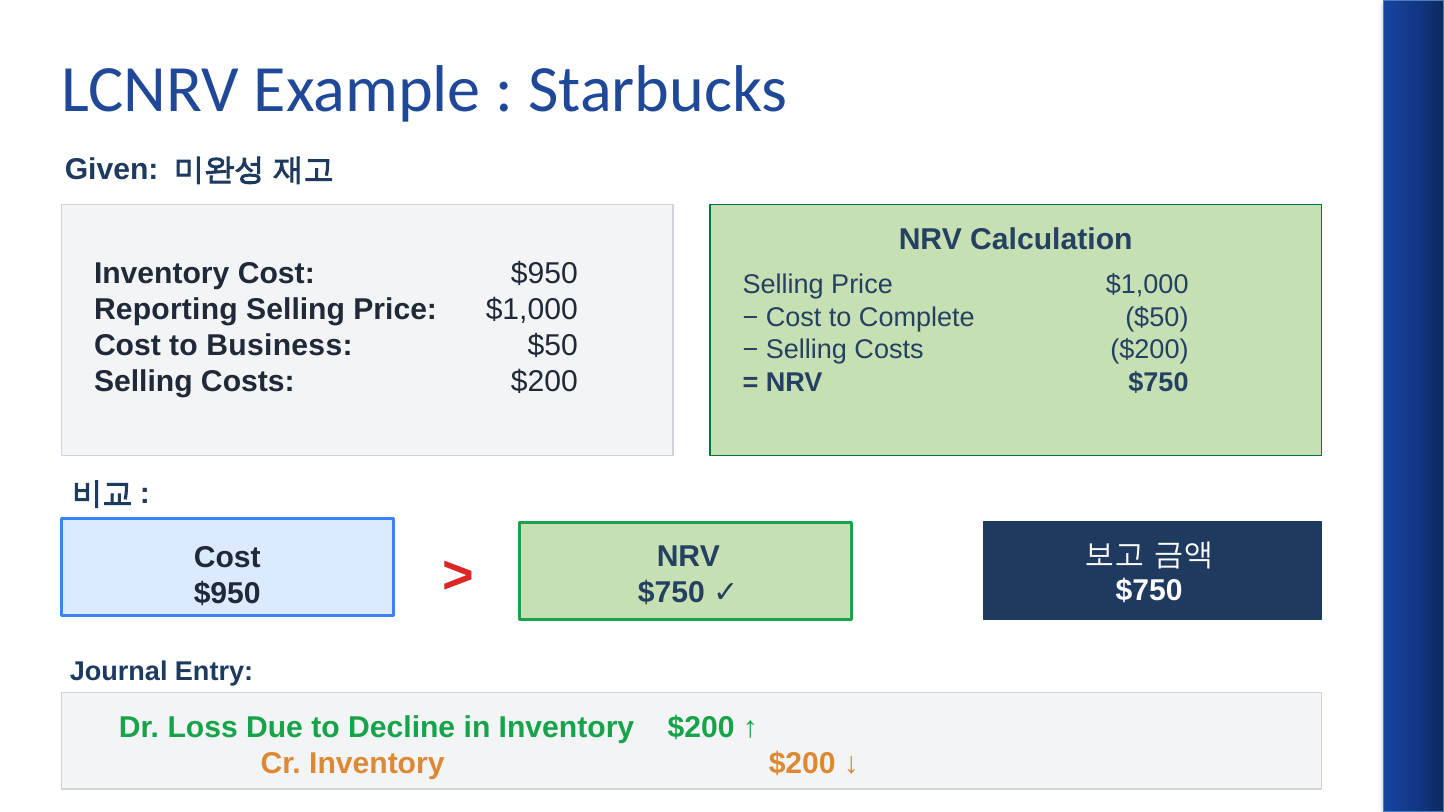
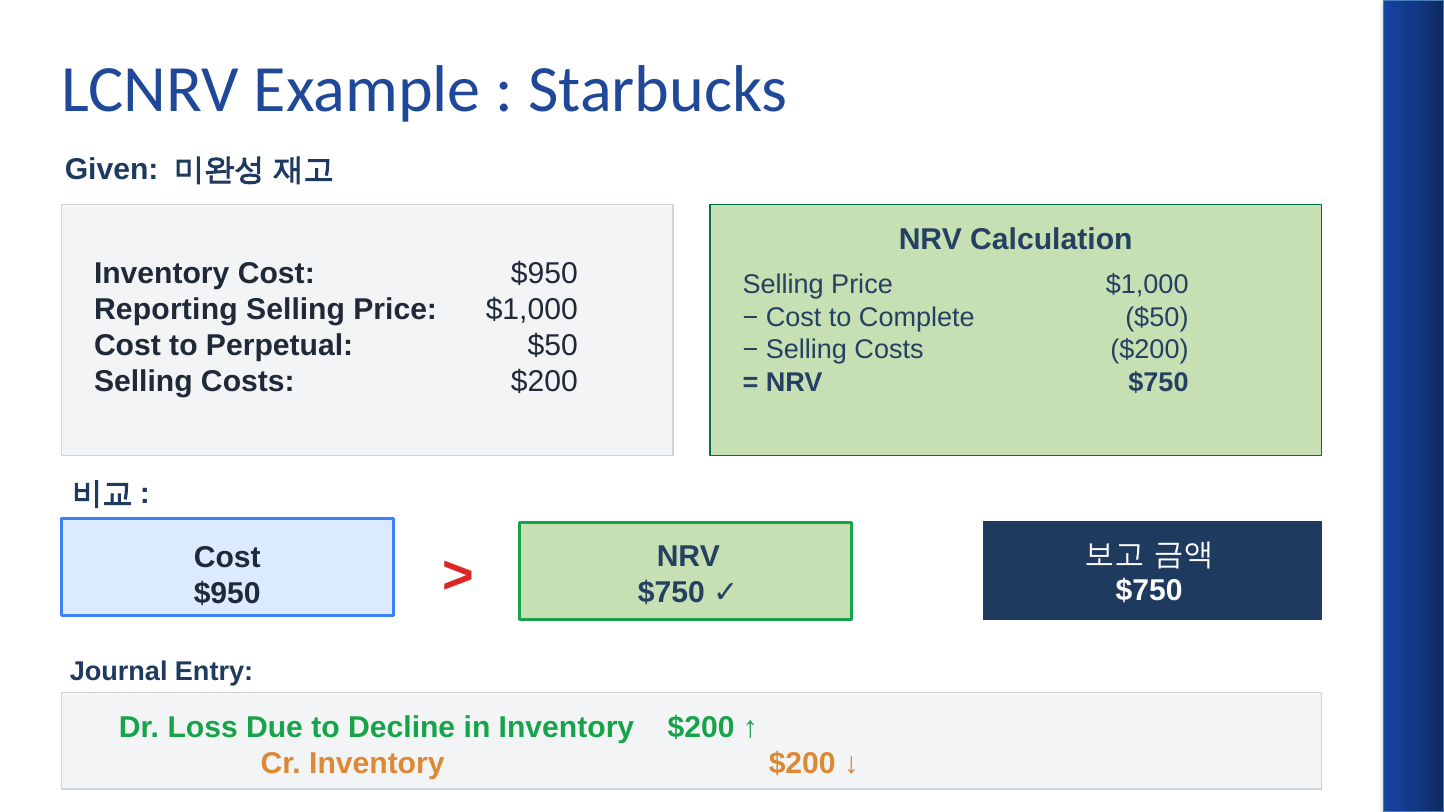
Business: Business -> Perpetual (280, 345)
